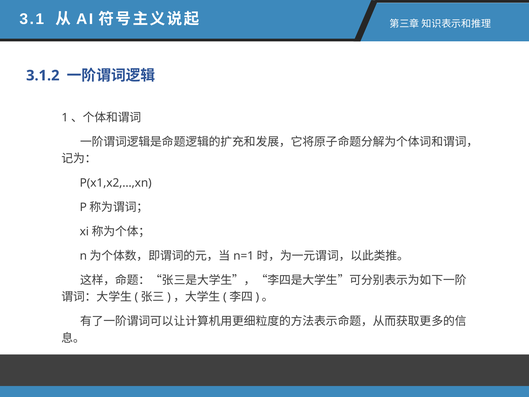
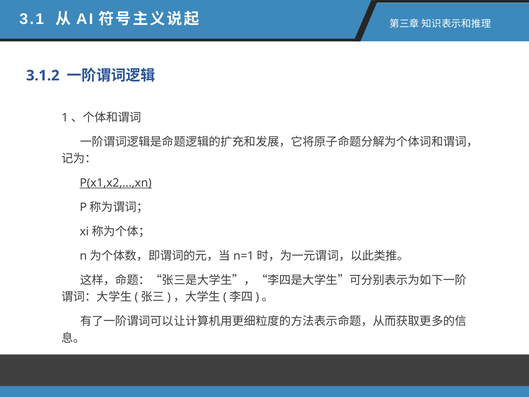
P(x1,x2,…,xn underline: none -> present (116, 183)
